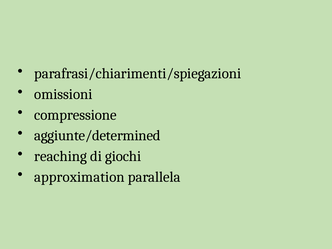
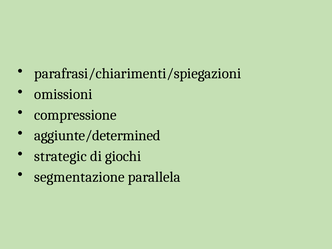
reaching: reaching -> strategic (61, 156)
approximation: approximation -> segmentazione (79, 177)
